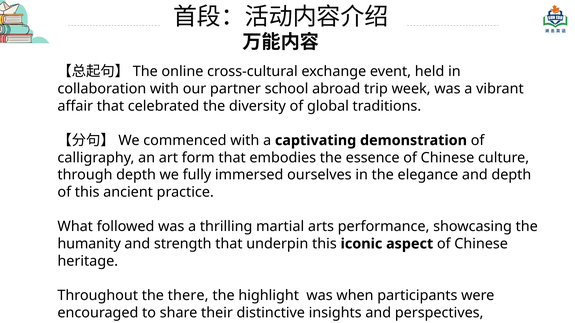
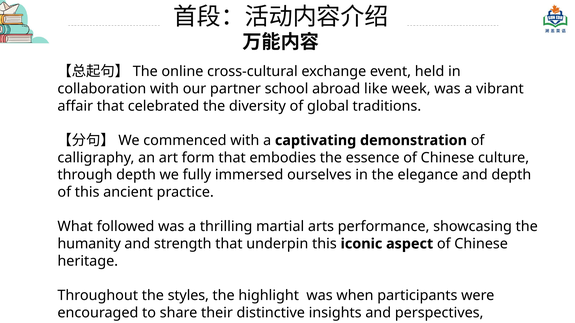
trip: trip -> like (376, 89)
there: there -> styles (188, 296)
